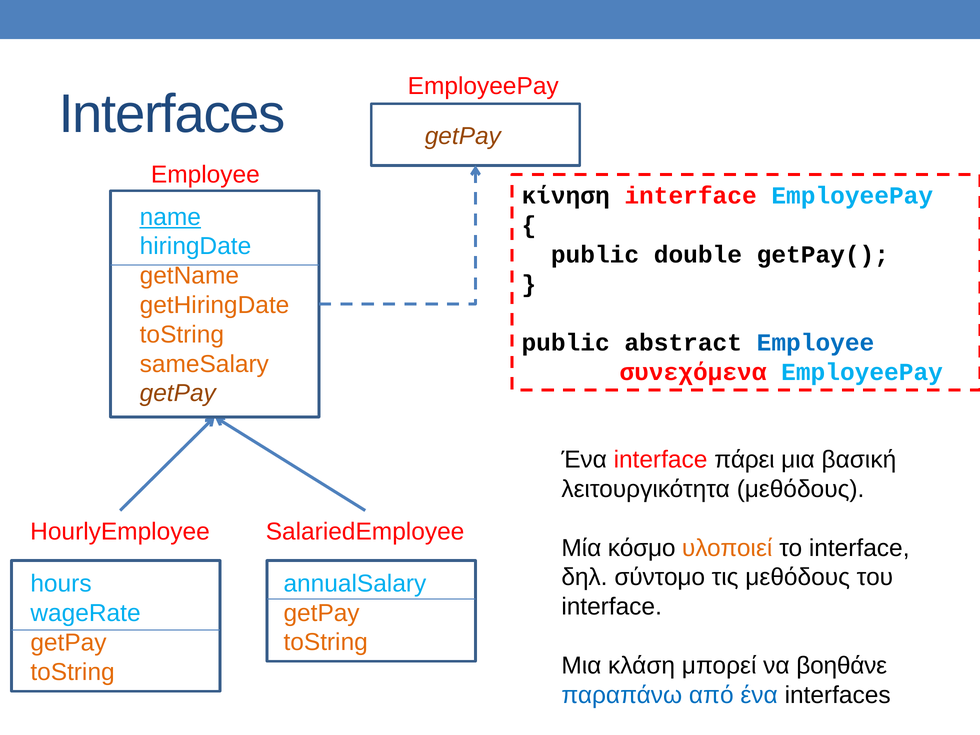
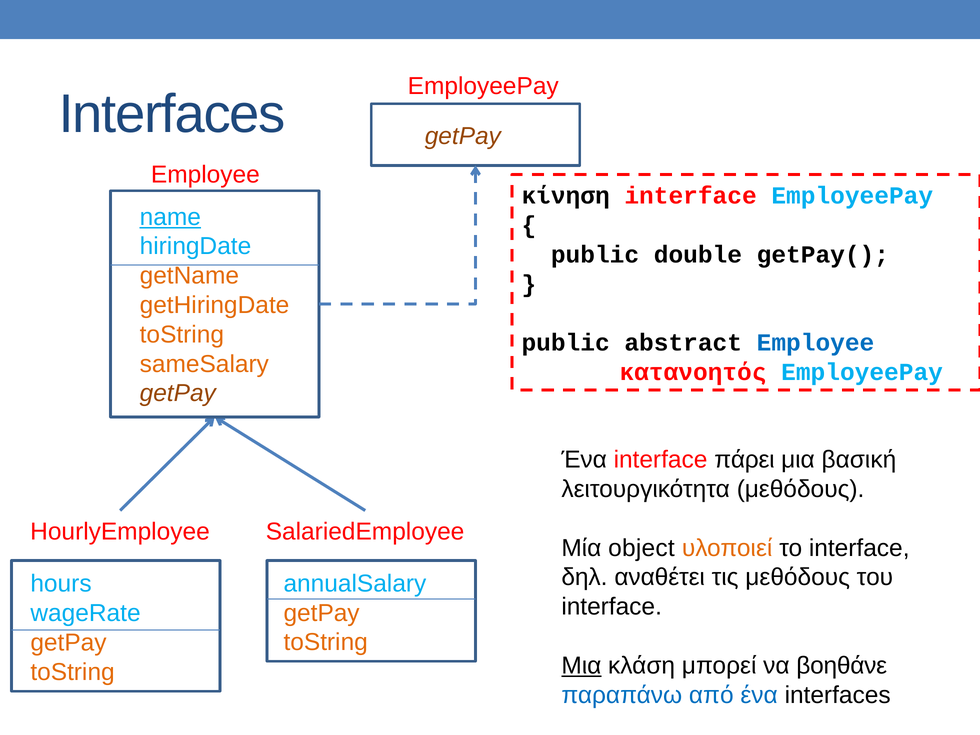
συνεχόμενα: συνεχόμενα -> κατανοητός (693, 372)
κόσμο: κόσμο -> object (641, 548)
σύντομο: σύντομο -> αναθέτει (660, 577)
Μια underline: none -> present (581, 666)
